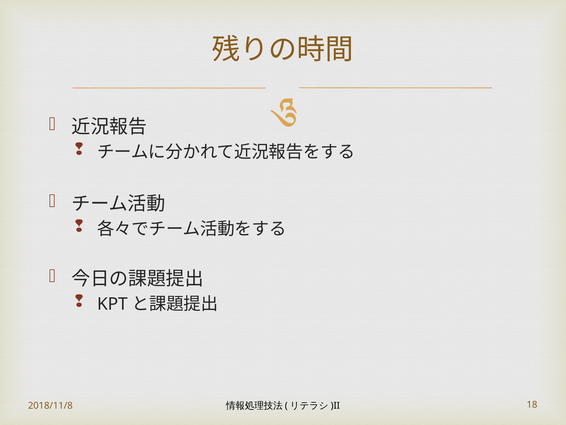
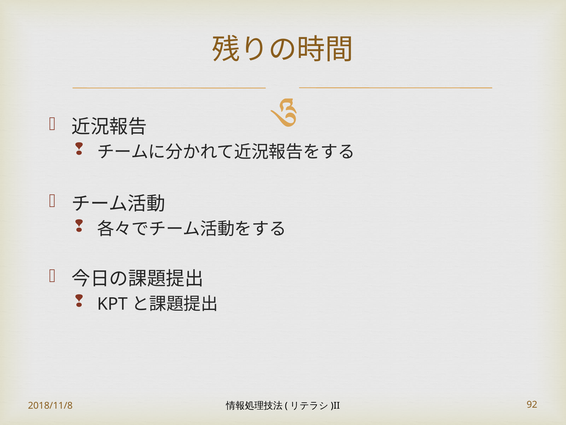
18: 18 -> 92 (532, 404)
